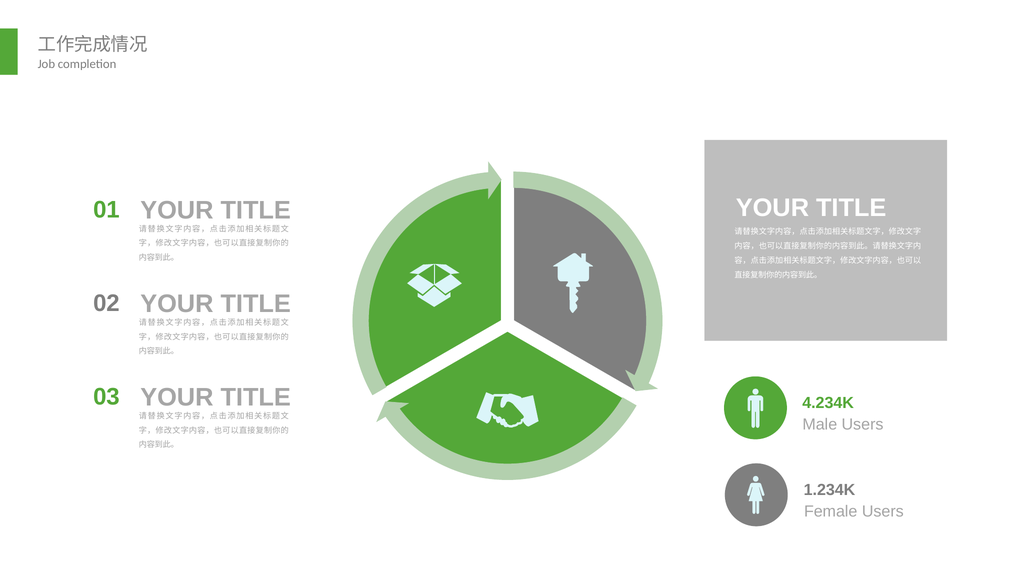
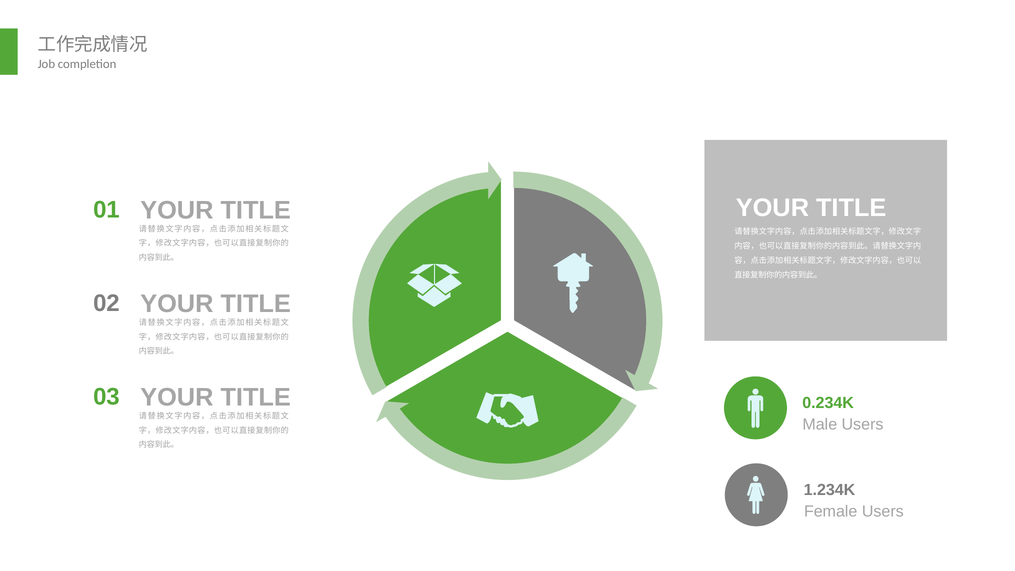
4.234K: 4.234K -> 0.234K (828, 403)
